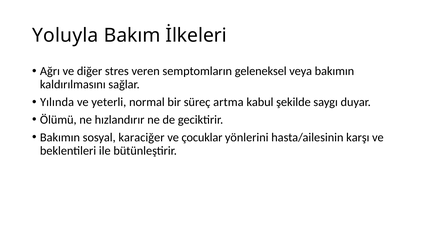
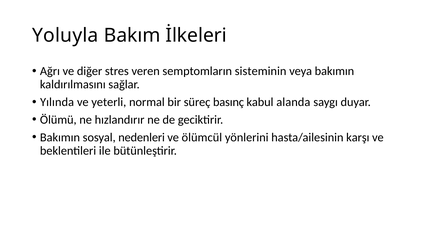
geleneksel: geleneksel -> sisteminin (261, 71)
artma: artma -> basınç (229, 102)
şekilde: şekilde -> alanda (293, 102)
karaciğer: karaciğer -> nedenleri (142, 137)
çocuklar: çocuklar -> ölümcül (202, 137)
